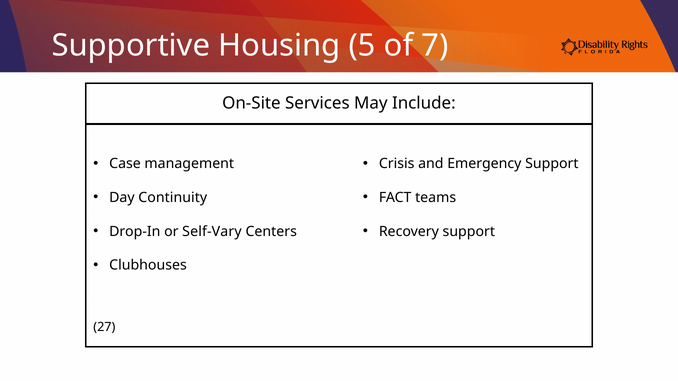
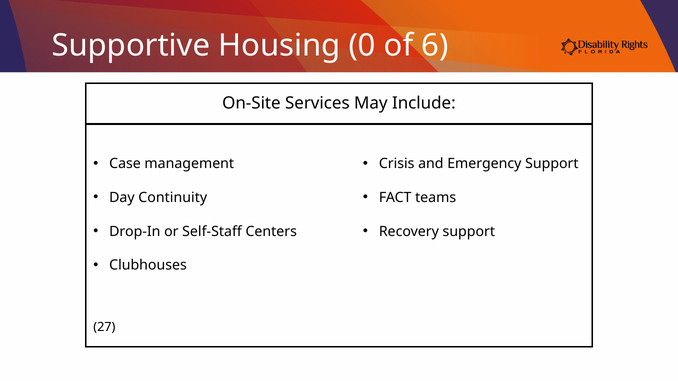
5: 5 -> 0 (362, 45)
7: 7 -> 6 (435, 45)
Self-Vary: Self-Vary -> Self-Staff (212, 232)
